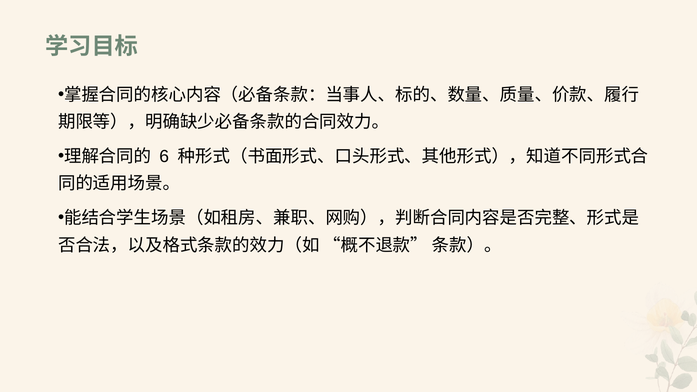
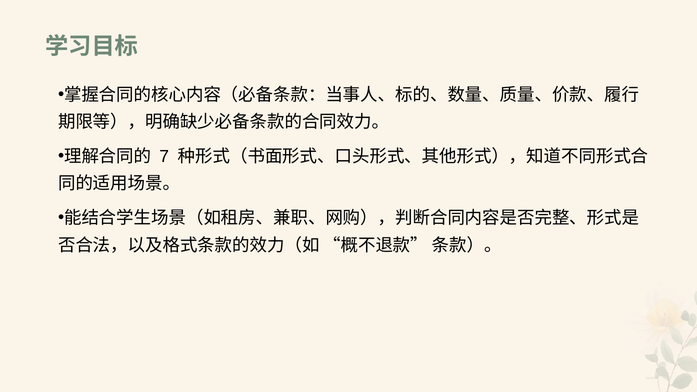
6: 6 -> 7 (164, 157)
